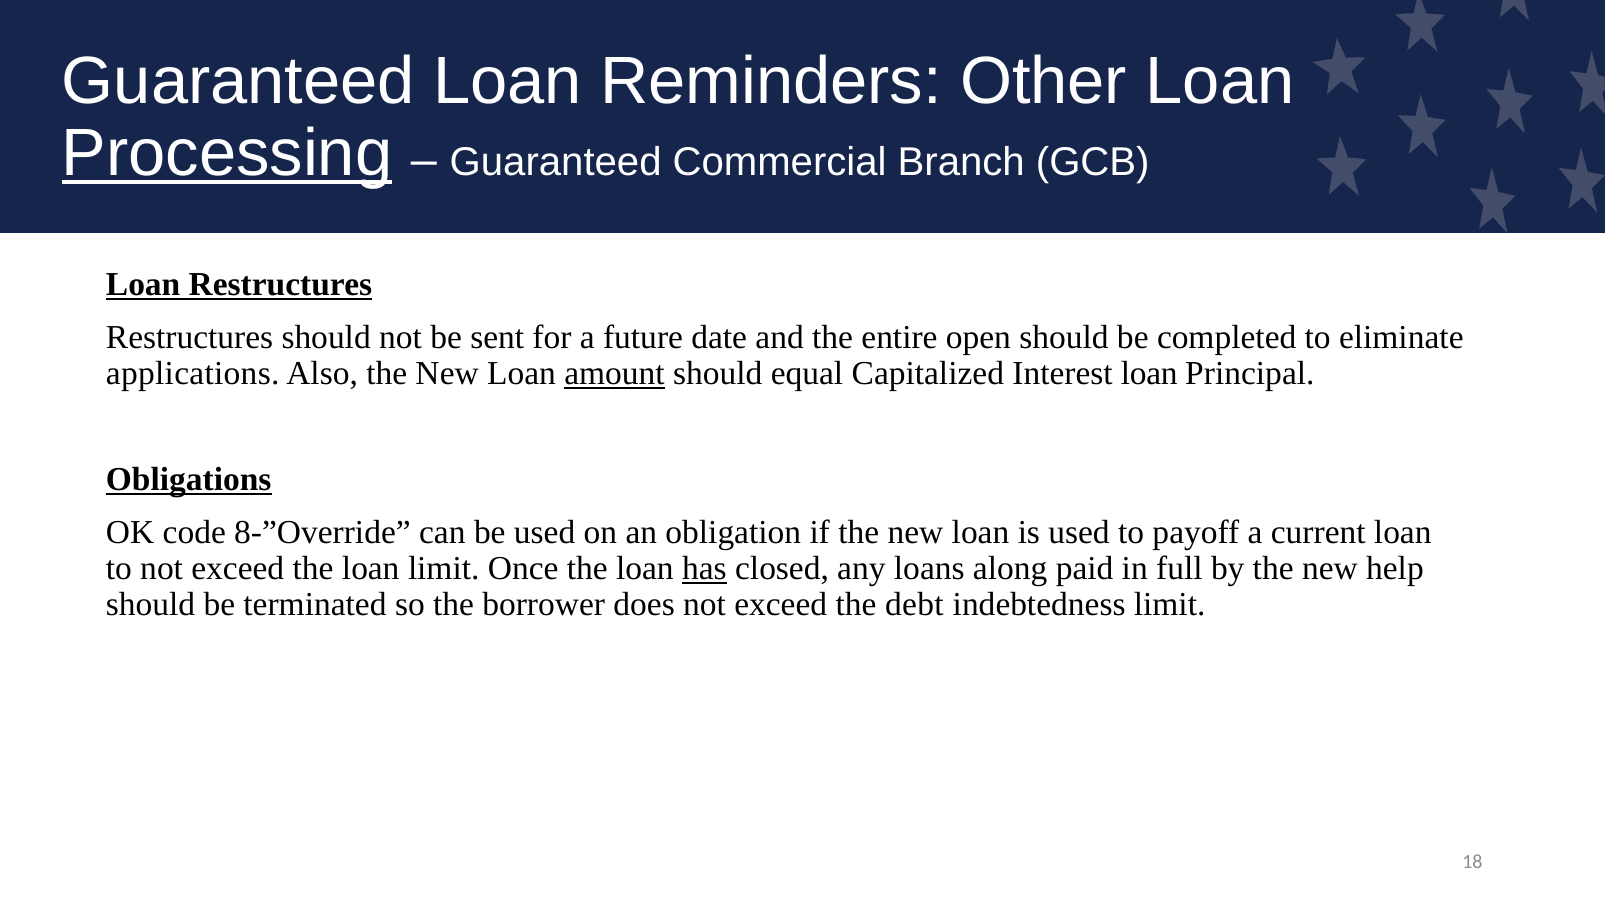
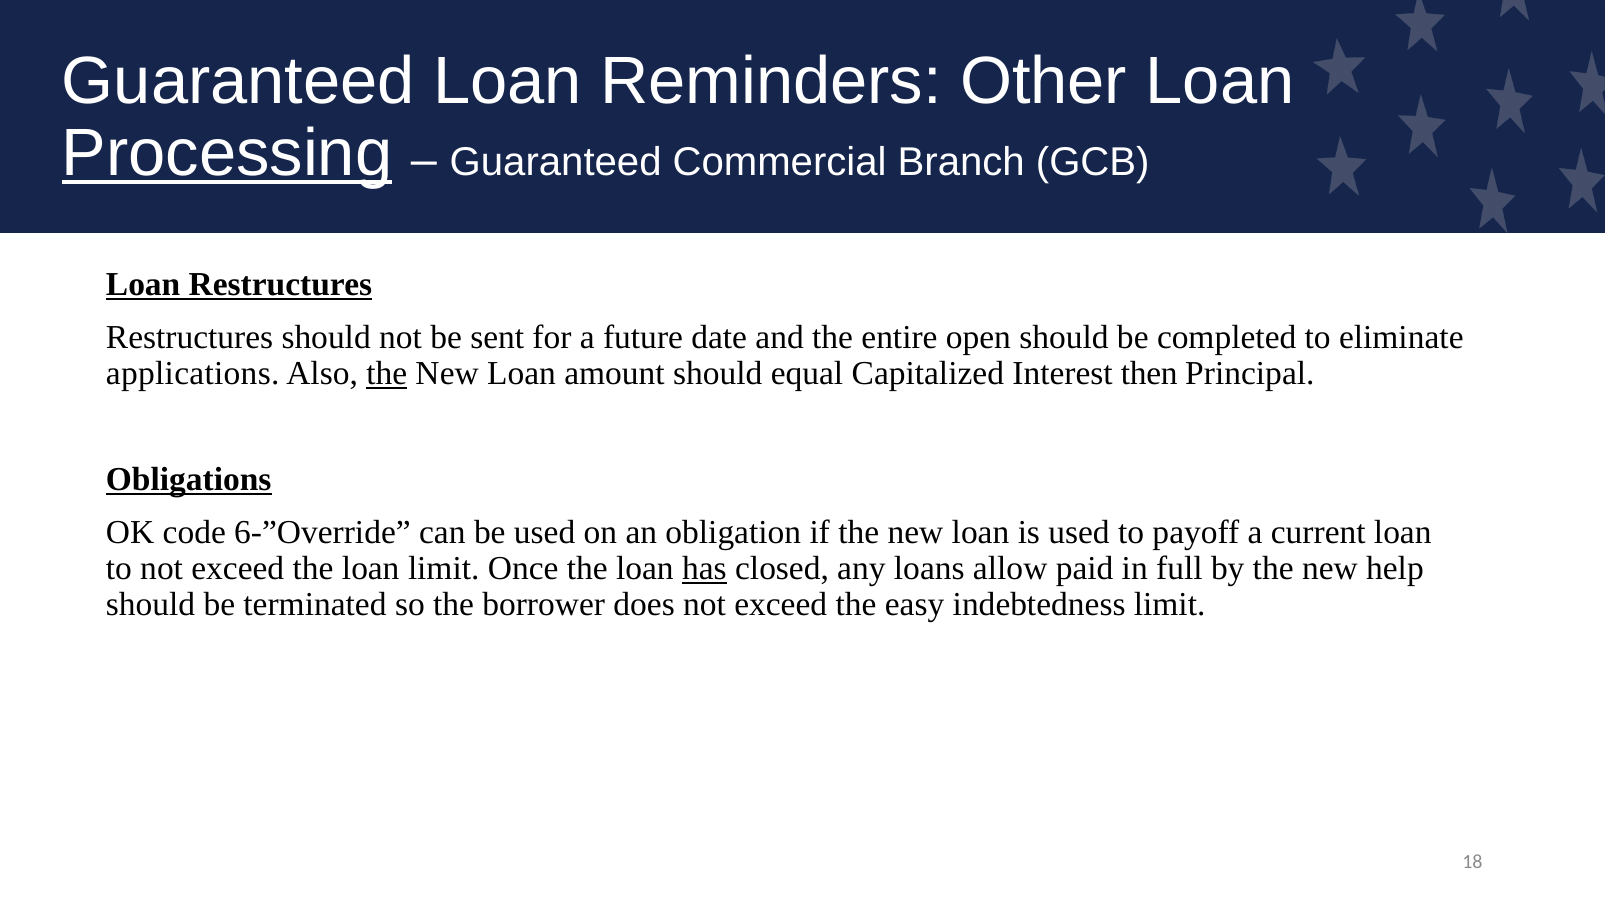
the underline: none -> present (387, 373)
amount underline: present -> none (615, 373)
Interest loan: loan -> then (1149, 373)
8-”Override: 8-”Override -> 6-”Override (322, 532)
along: along -> allow (1010, 568)
debt: debt -> easy (915, 604)
